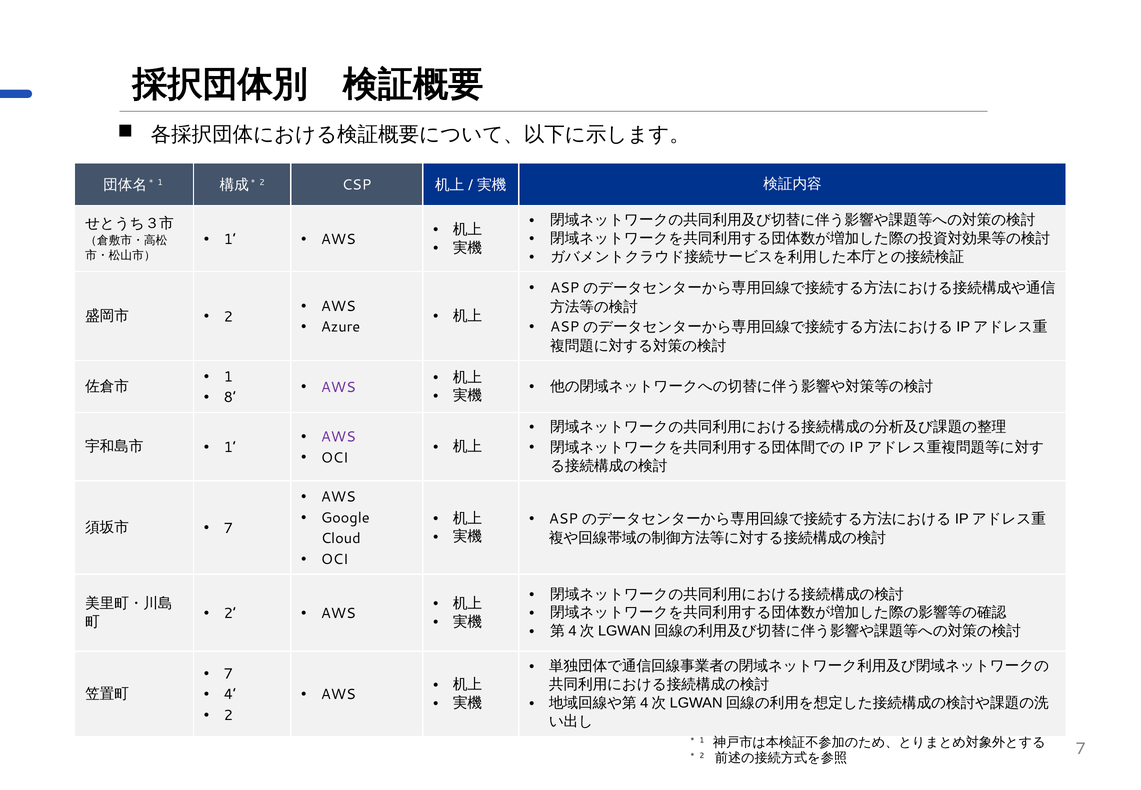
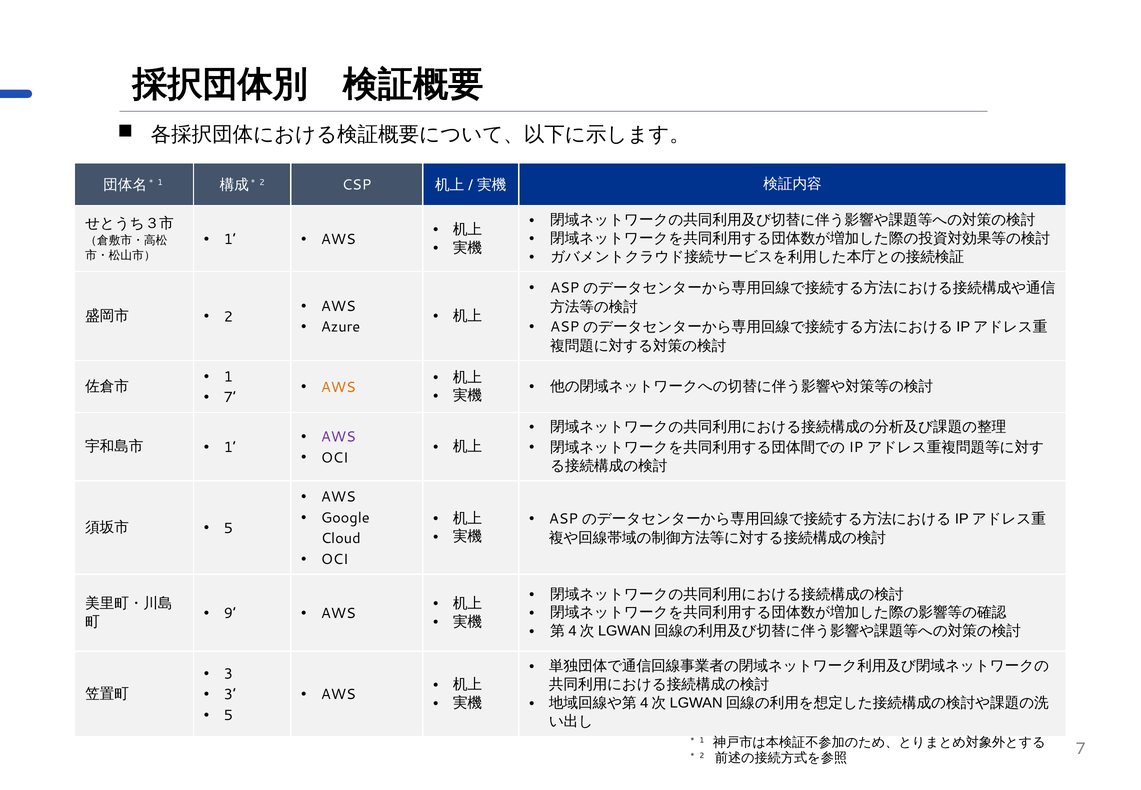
AWS colour: purple -> orange (338, 387)
8: 8 -> 7 (230, 398)
7: 7 -> 5 (228, 528)
2: 2 -> 9 (230, 613)
7: 7 -> 3 (228, 674)
4: 4 -> 3 (230, 694)
2: 2 -> 5 (228, 715)
